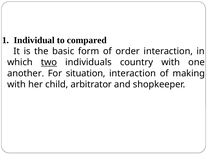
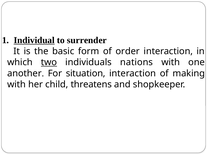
Individual underline: none -> present (34, 40)
compared: compared -> surrender (87, 40)
country: country -> nations (137, 62)
arbitrator: arbitrator -> threatens (91, 84)
